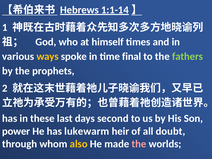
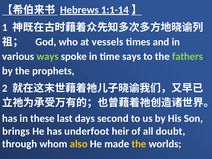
himself: himself -> vessels (108, 42)
ways colour: yellow -> light green (48, 56)
final: final -> says (132, 56)
power: power -> brings (16, 131)
lukewarm: lukewarm -> underfoot (87, 131)
the colour: pink -> yellow (139, 144)
